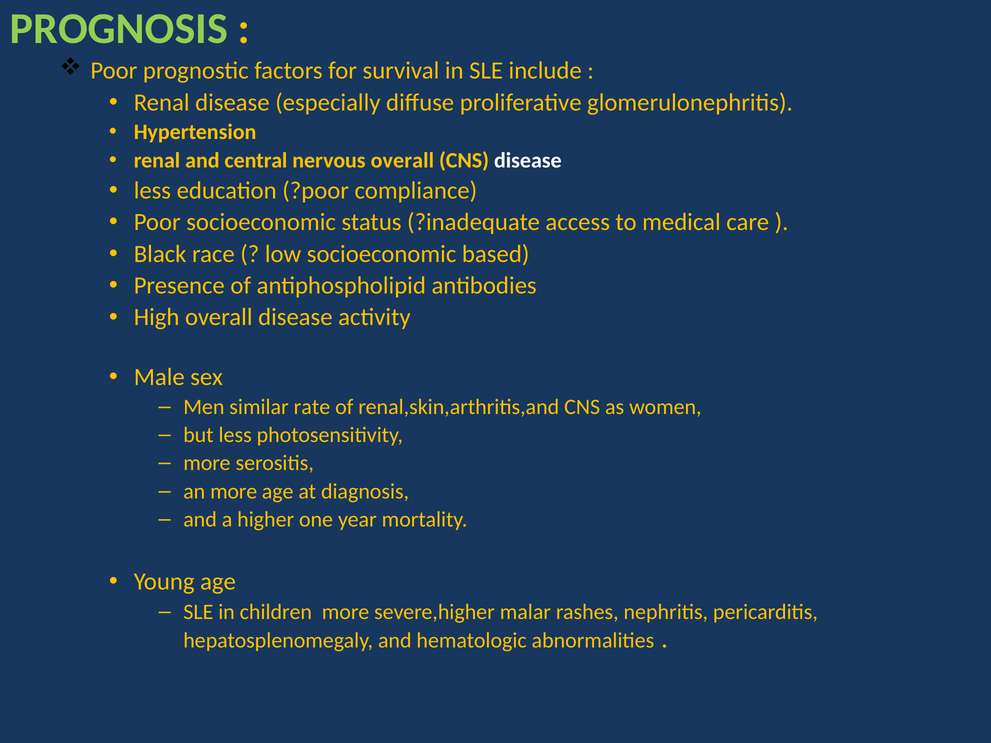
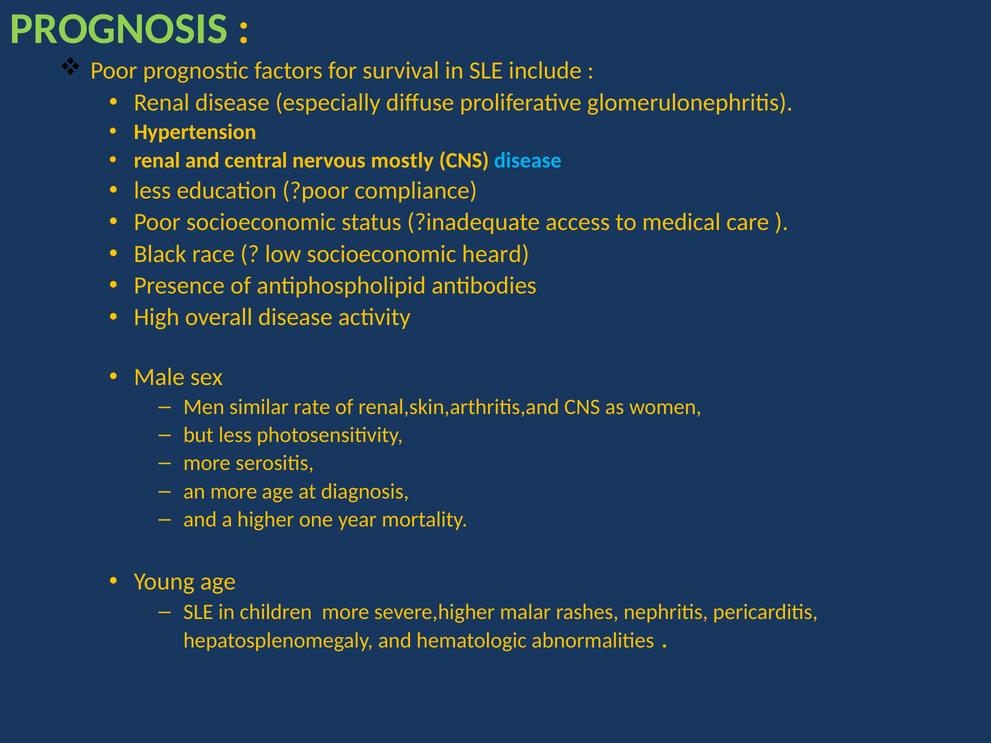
nervous overall: overall -> mostly (402, 160)
disease colour: white -> light blue (528, 160)
based: based -> heard (496, 254)
